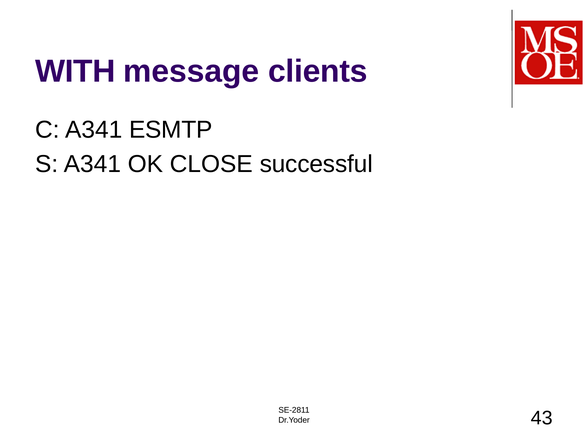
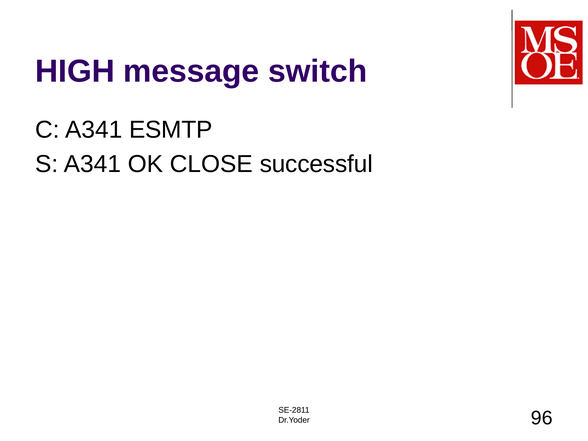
WITH: WITH -> HIGH (75, 71)
clients: clients -> switch (318, 71)
43: 43 -> 96 (542, 418)
